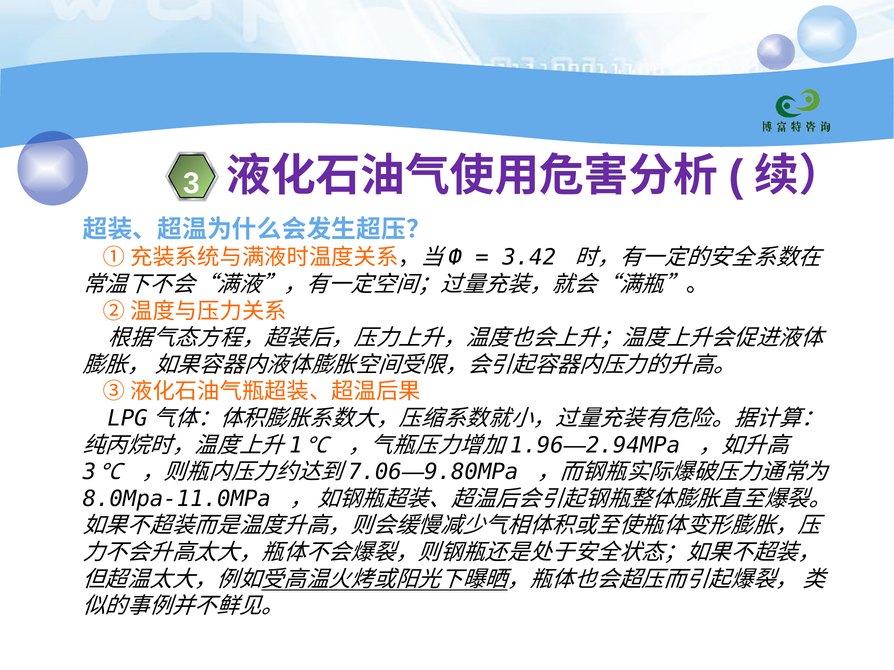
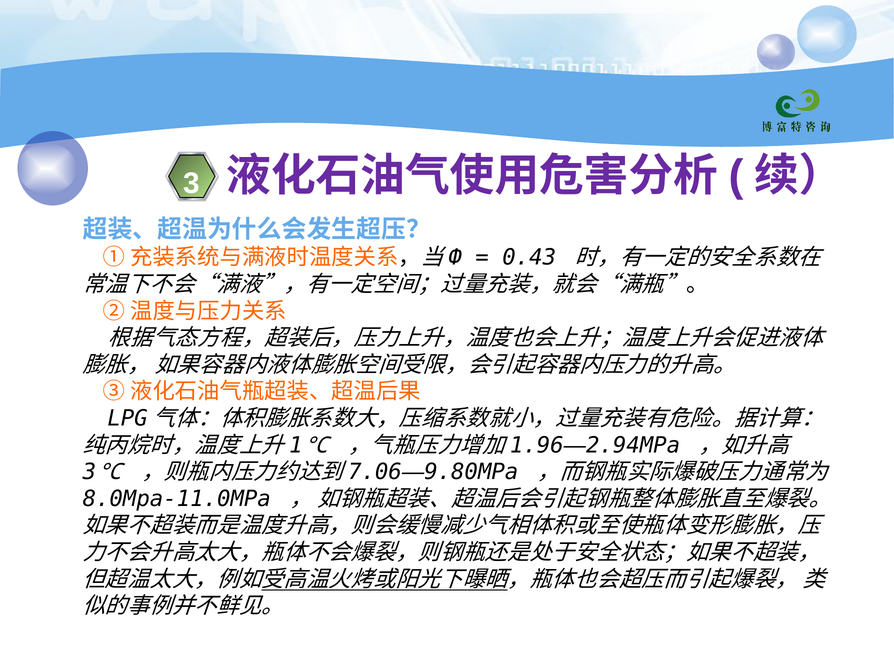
3.42: 3.42 -> 0.43 (529, 258)
